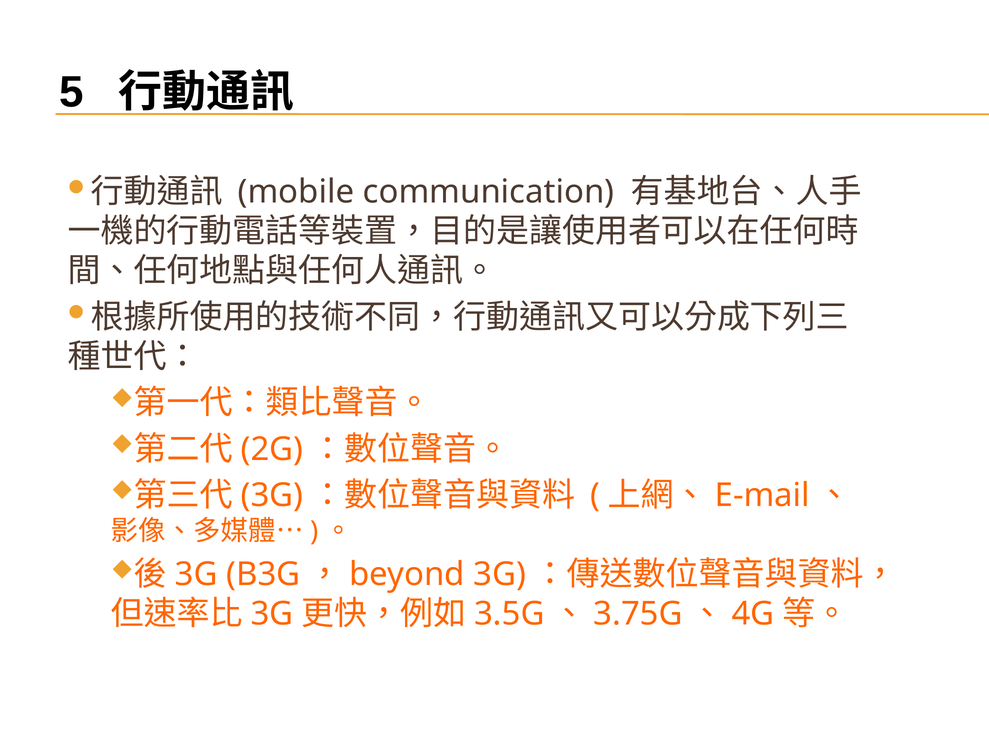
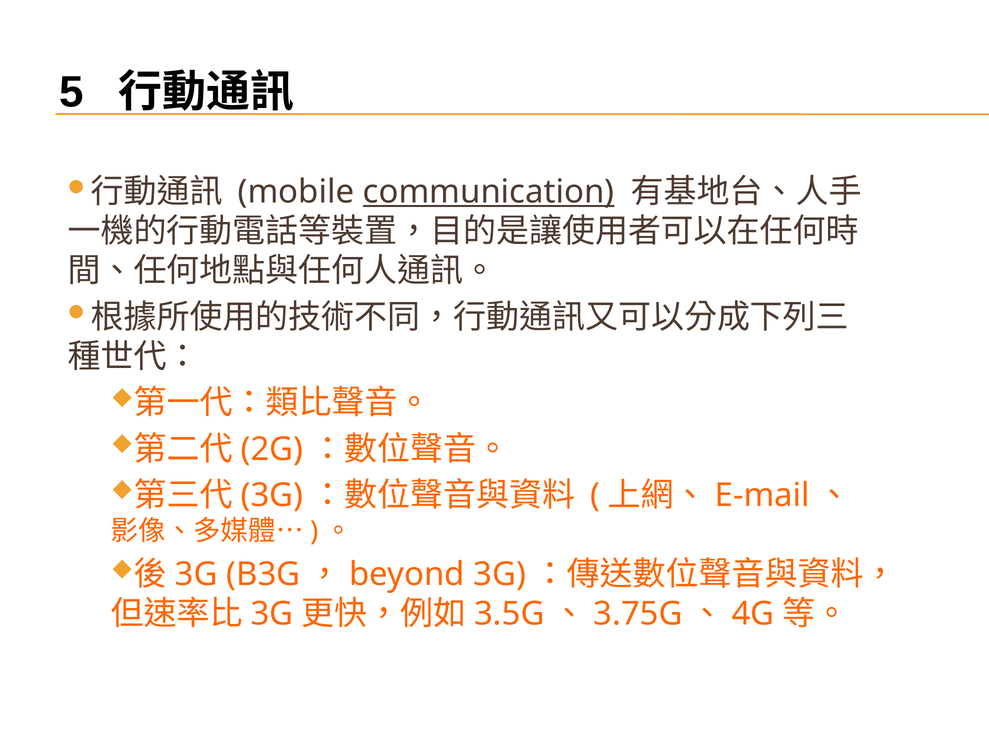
communication underline: none -> present (489, 192)
